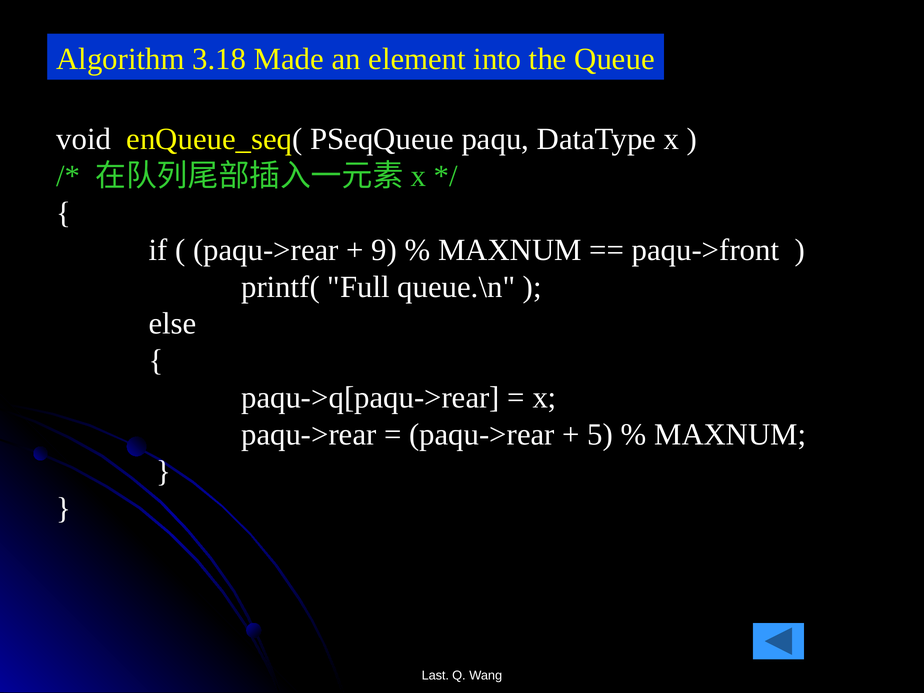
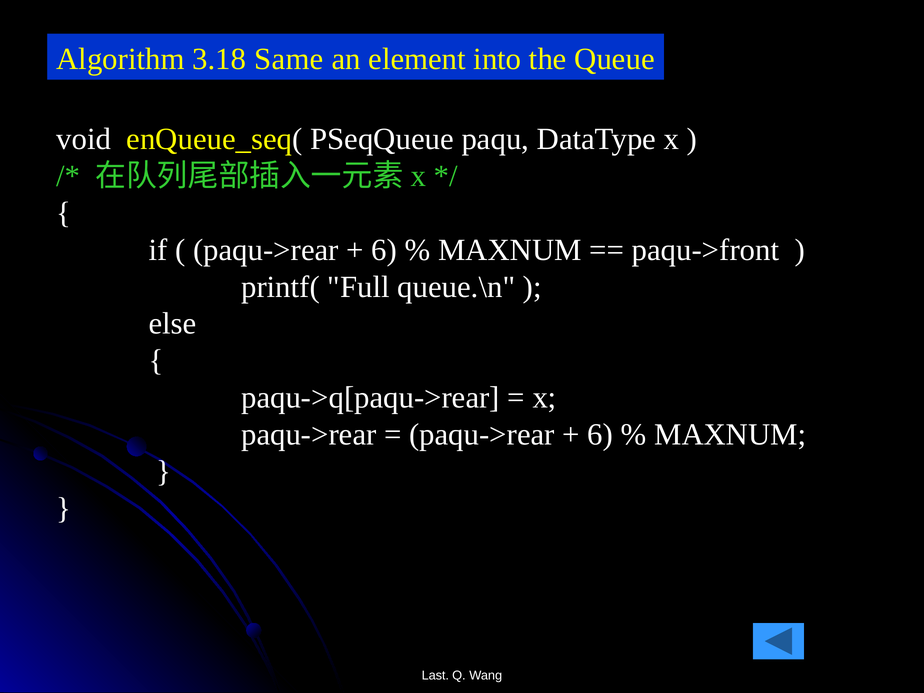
Made: Made -> Same (289, 59)
9: 9 -> 6 (384, 250)
5: 5 -> 6 (600, 435)
